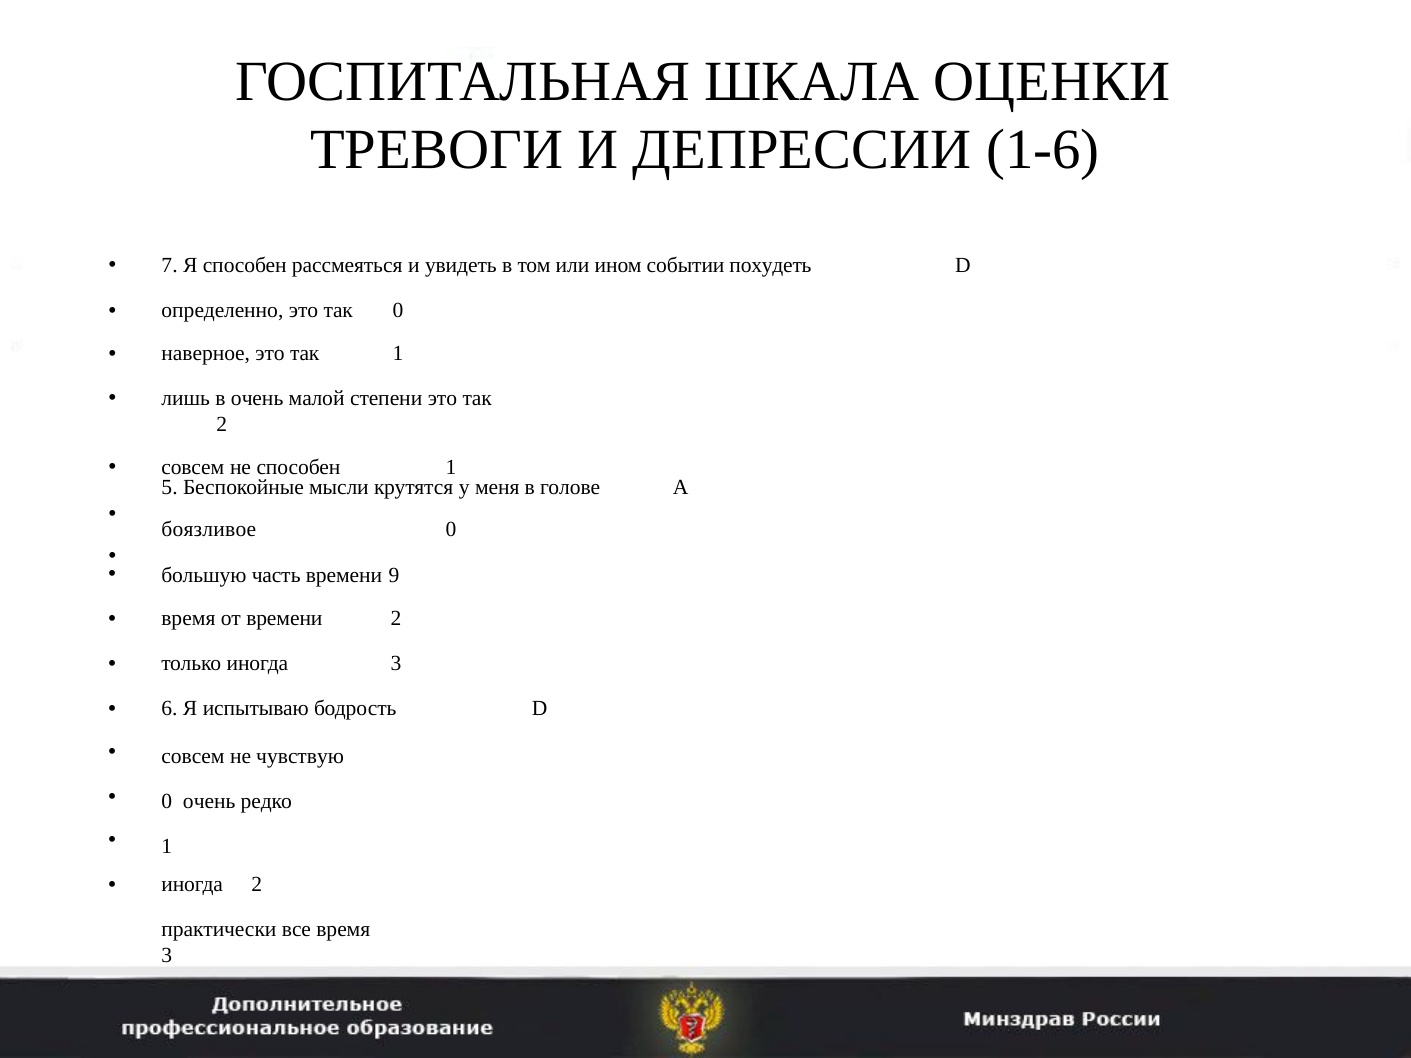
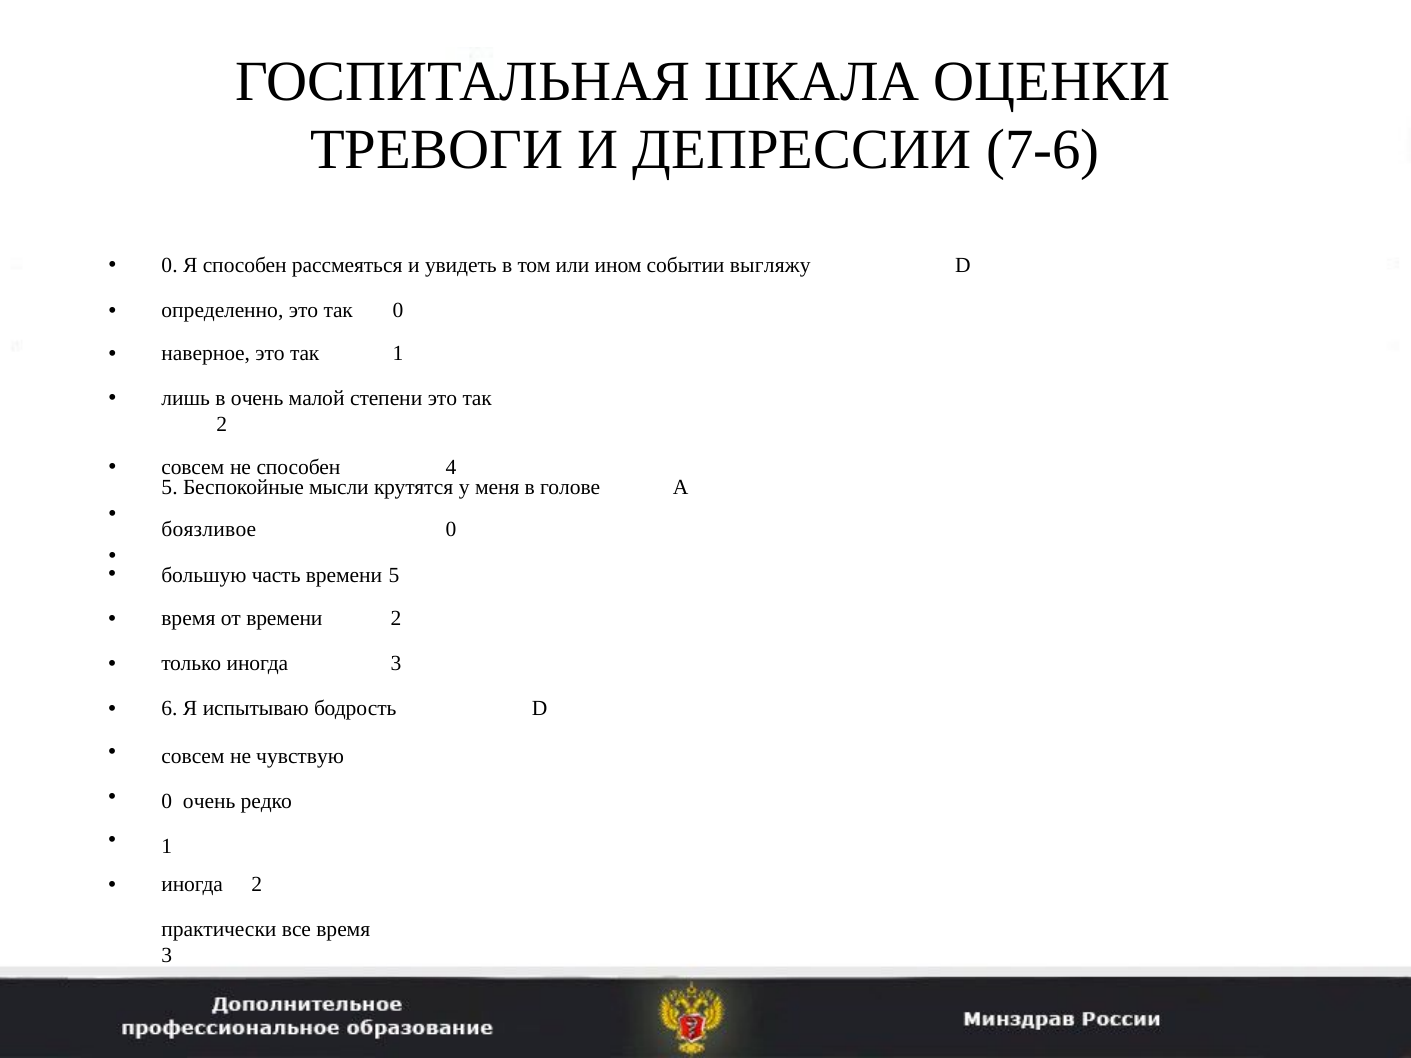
1-6: 1-6 -> 7-6 (1043, 150)
7: 7 -> 0 (170, 266)
похудеть: похудеть -> выгляжу (770, 266)
способен 1: 1 -> 4 (451, 468)
времени 9: 9 -> 5 (394, 575)
